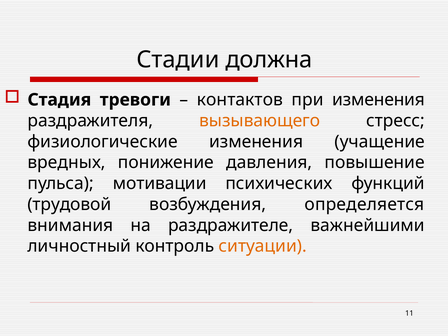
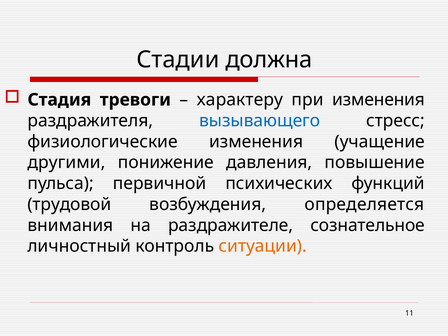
контактов: контактов -> характеру (240, 100)
вызывающего colour: orange -> blue (260, 121)
вредных: вредных -> другими (67, 163)
мотивации: мотивации -> первичной (160, 183)
важнейшими: важнейшими -> сознательное (368, 225)
